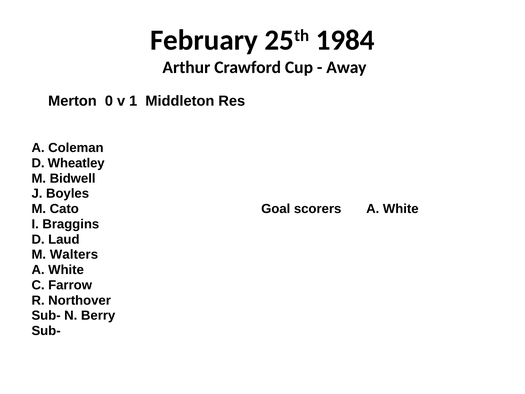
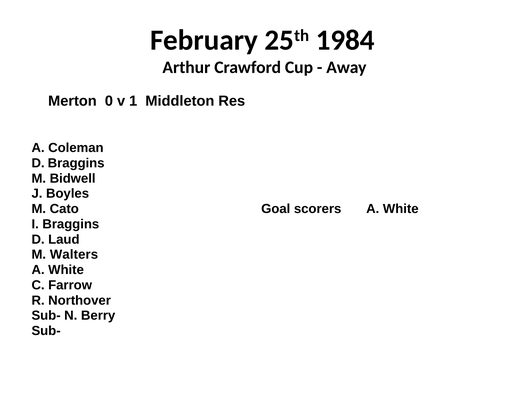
D Wheatley: Wheatley -> Braggins (76, 163)
